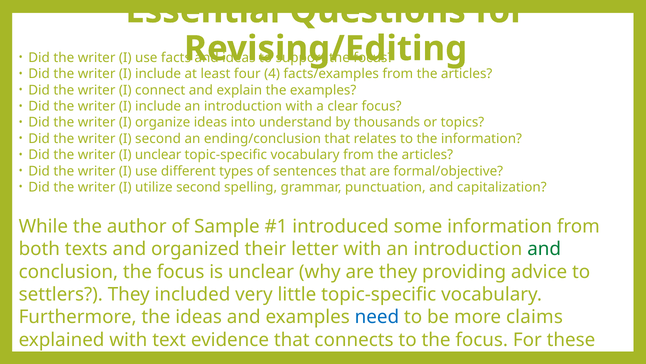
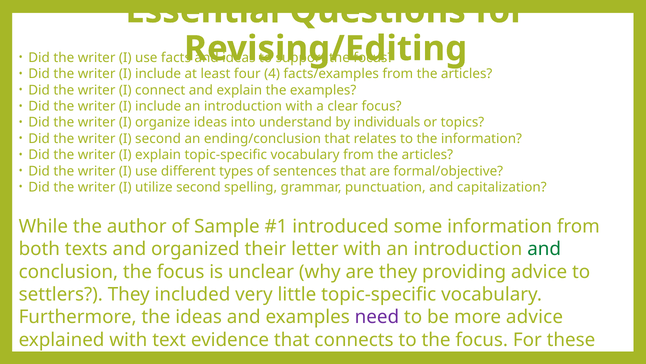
thousands: thousands -> individuals (387, 122)
I unclear: unclear -> explain (158, 155)
need colour: blue -> purple (377, 317)
more claims: claims -> advice (534, 317)
